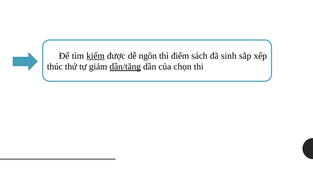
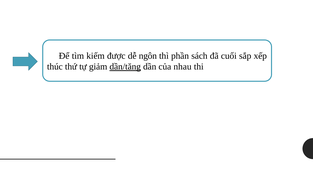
kiếm underline: present -> none (96, 56)
điểm: điểm -> phần (180, 56)
sinh: sinh -> cuối (229, 56)
chọn: chọn -> nhau (183, 67)
